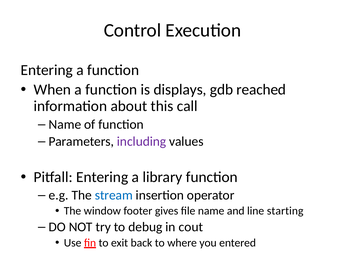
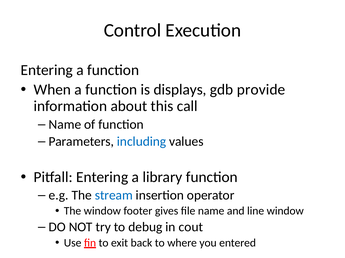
reached: reached -> provide (261, 90)
including colour: purple -> blue (142, 142)
line starting: starting -> window (285, 212)
